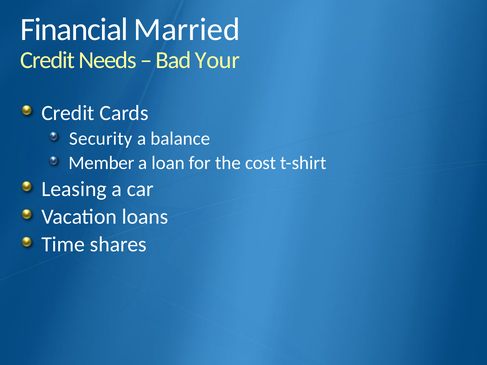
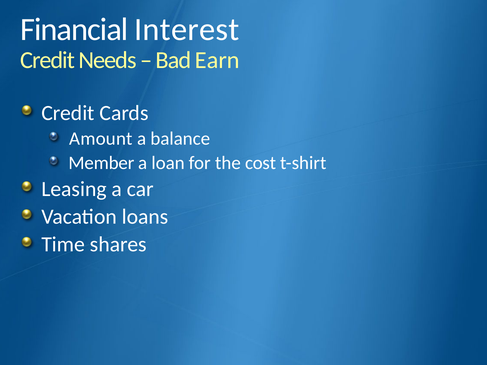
Married: Married -> Interest (187, 30)
Your: Your -> Earn (217, 60)
Security: Security -> Amount (101, 139)
